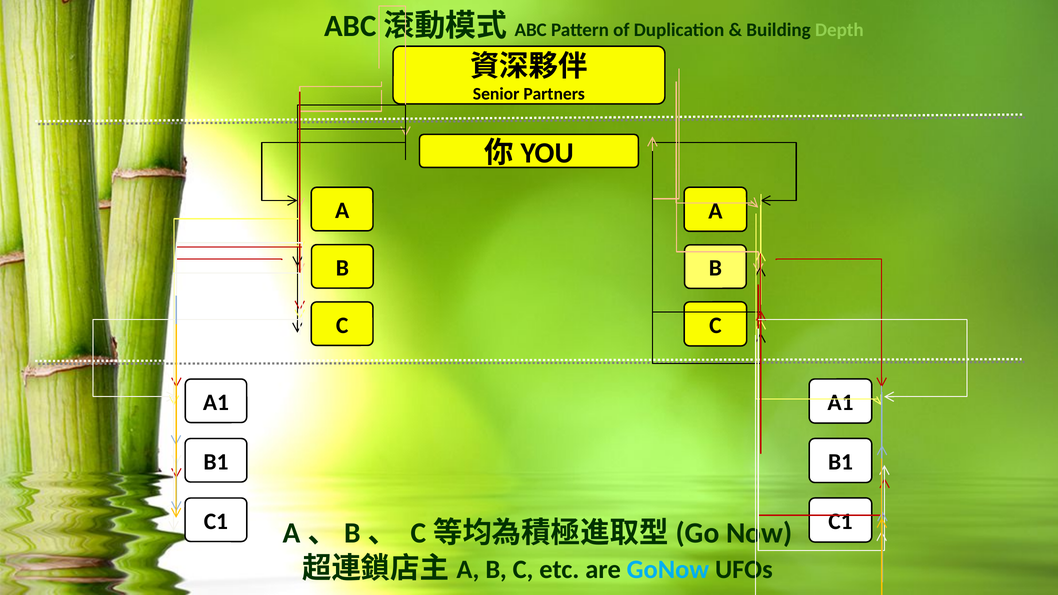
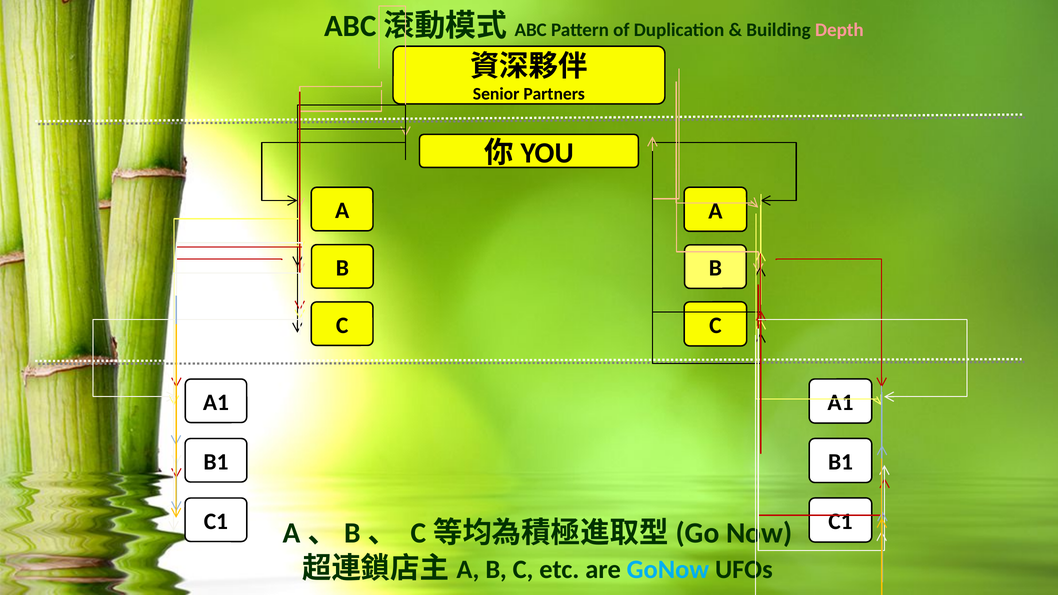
Depth colour: light green -> pink (839, 30)
